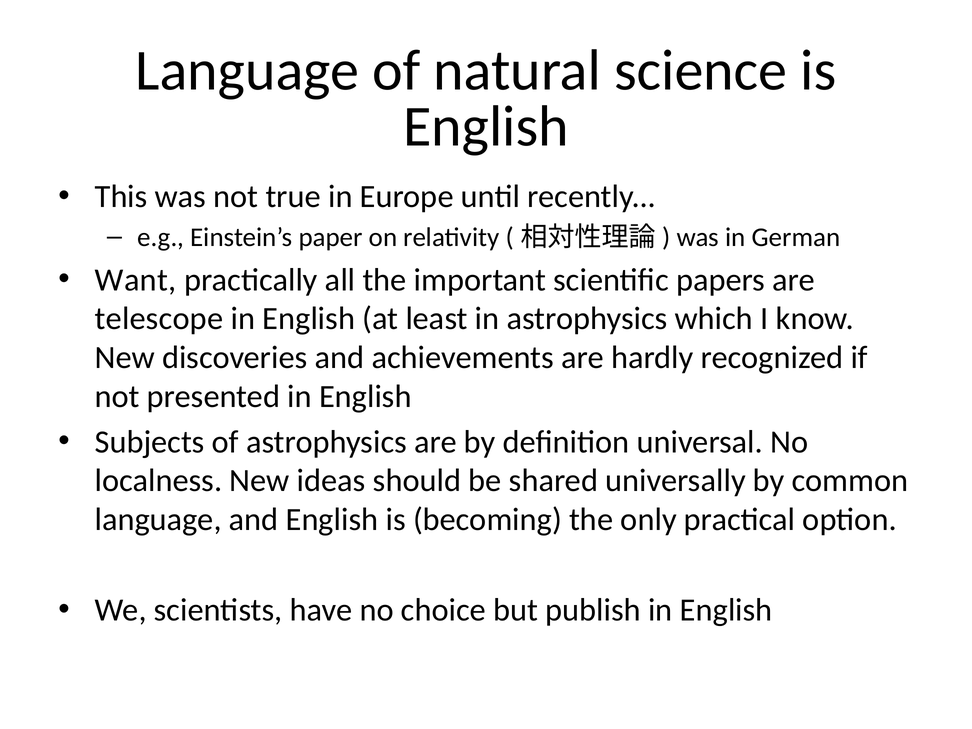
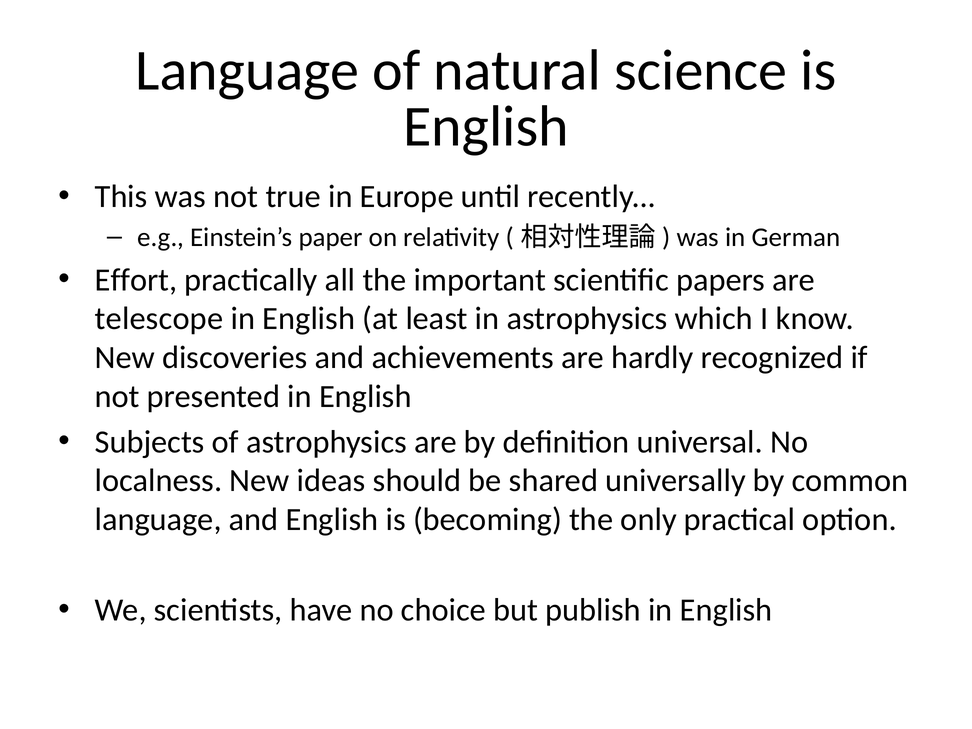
Want: Want -> Effort (136, 280)
